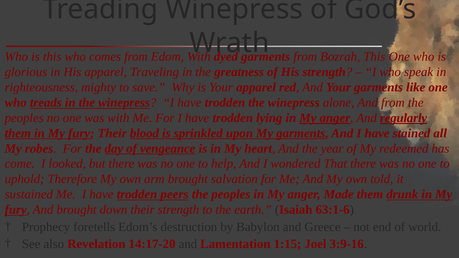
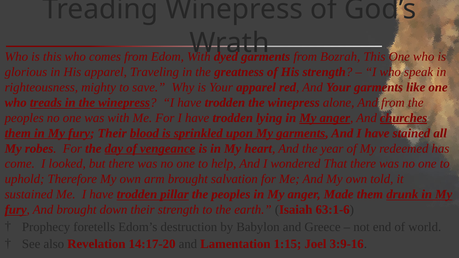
regularly: regularly -> churches (403, 118)
peers: peers -> pillar (175, 194)
